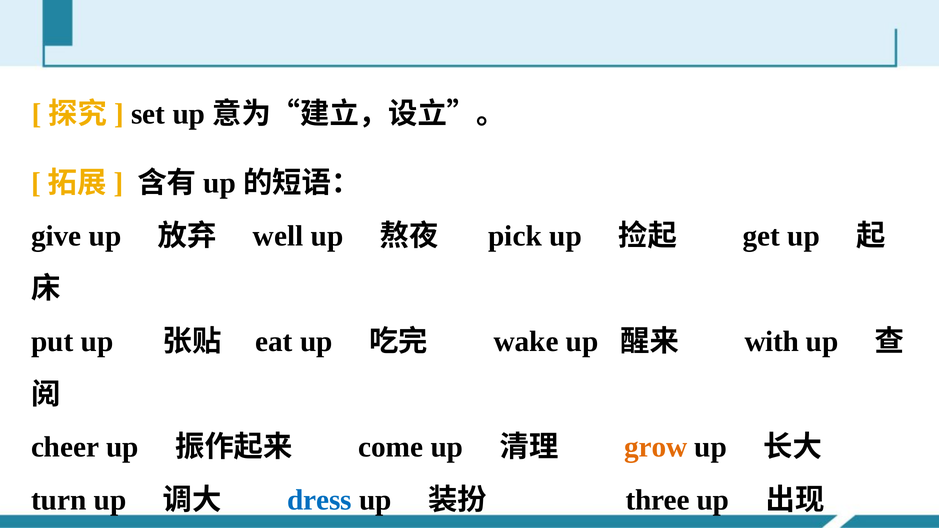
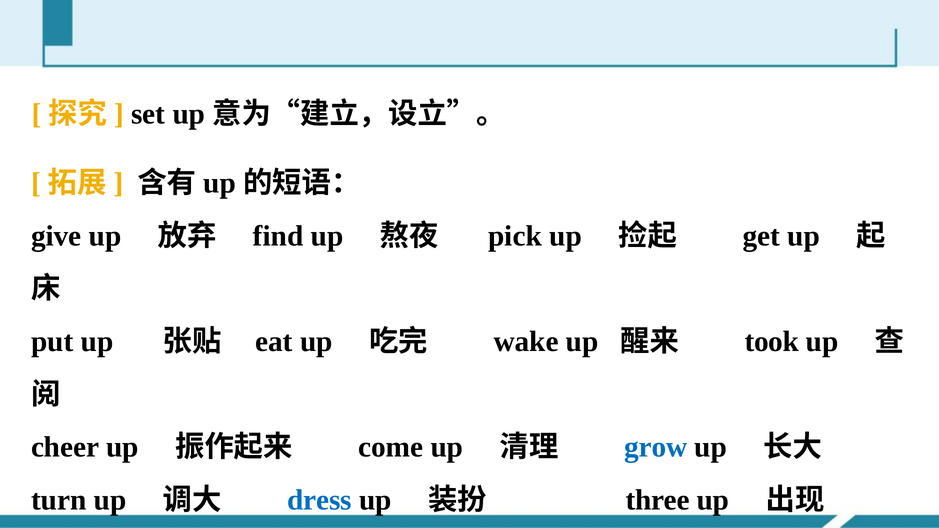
well: well -> find (278, 236)
with: with -> took (772, 342)
grow colour: orange -> blue (656, 447)
